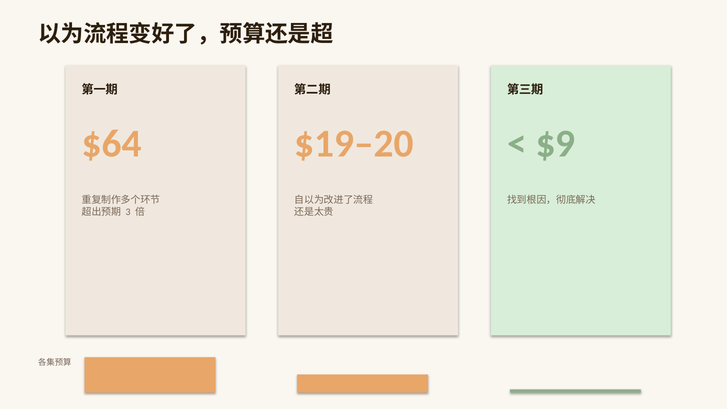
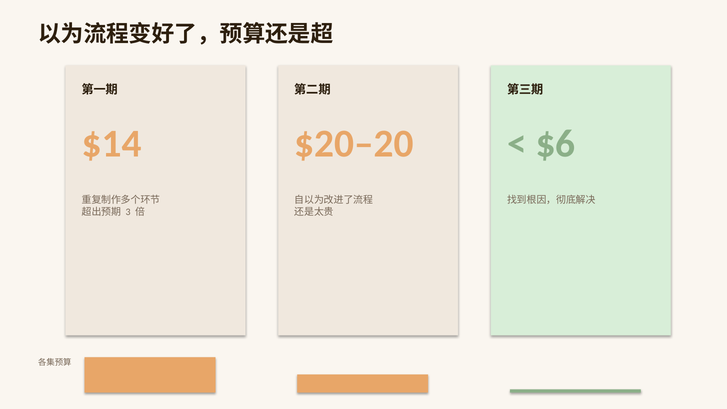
$64: $64 -> $14 (112, 144)
$19–20: $19–20 -> $20–20 (354, 144)
$9: $9 -> $6 (555, 144)
